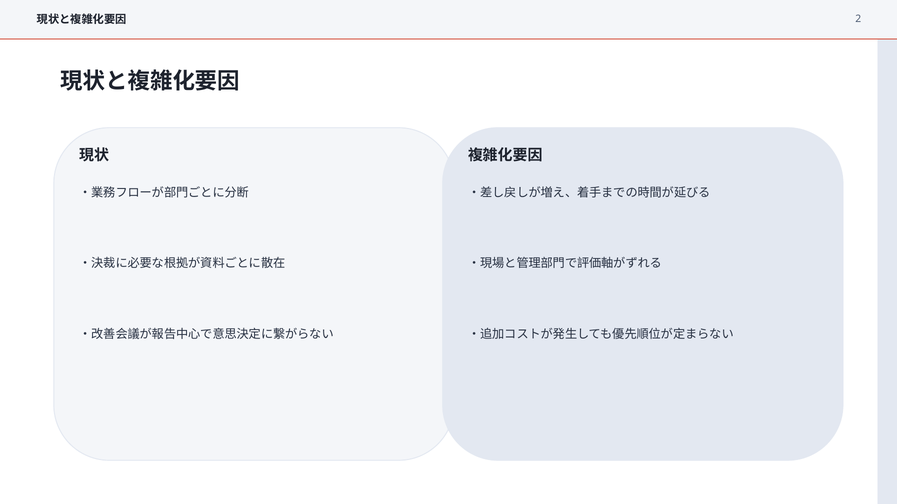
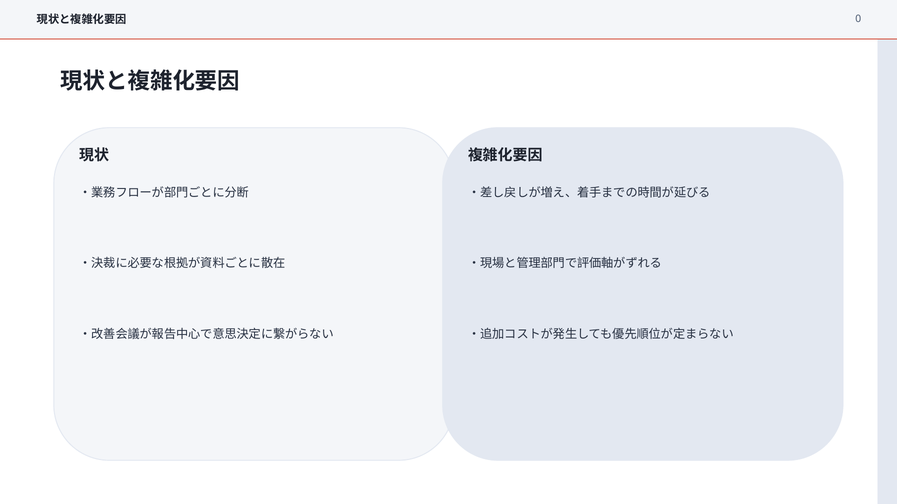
2: 2 -> 0 (858, 19)
